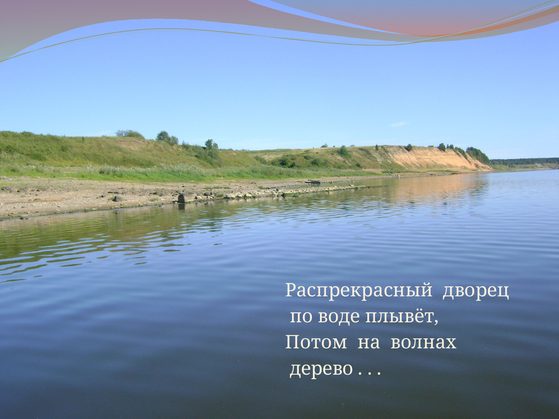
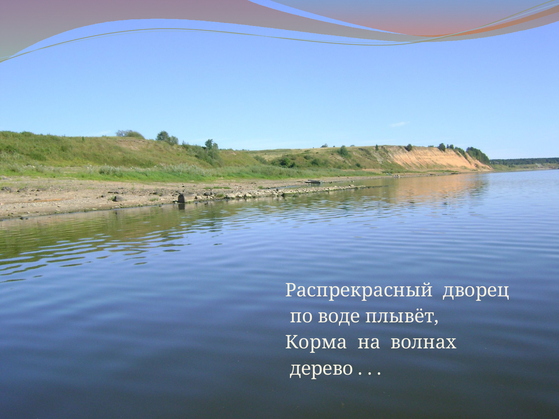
Потом: Потом -> Корма (316, 343)
